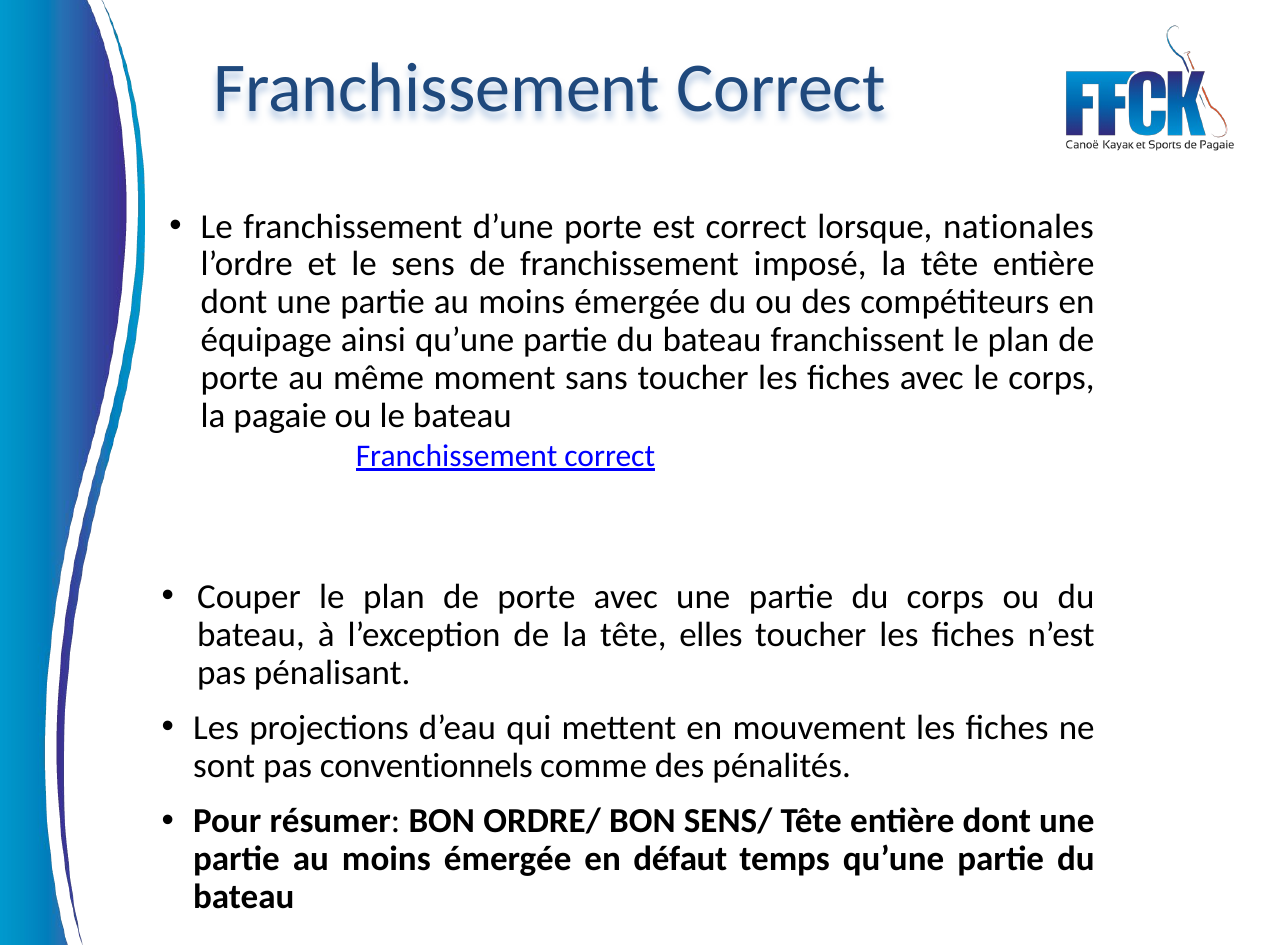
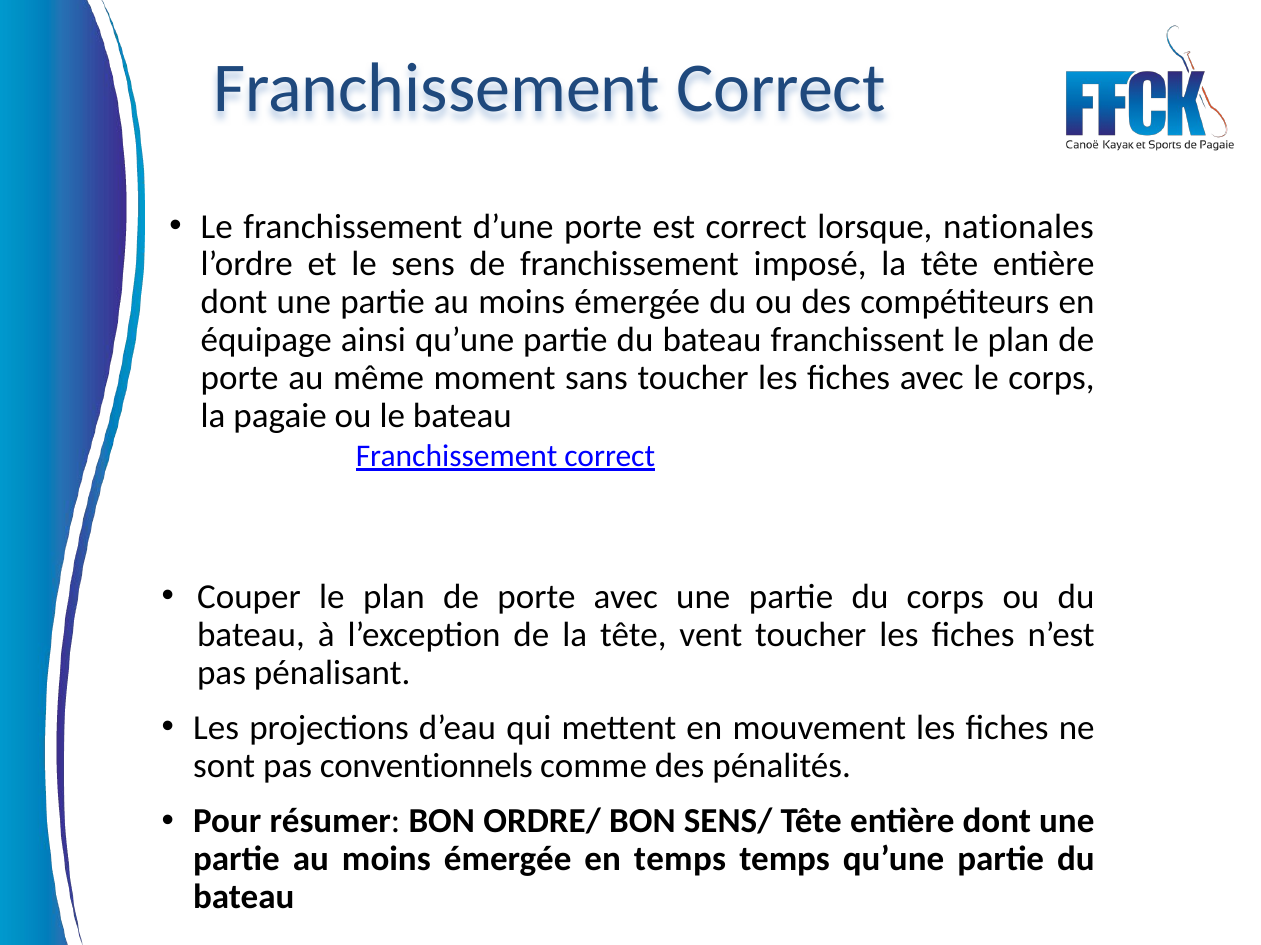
elles: elles -> vent (711, 635)
en défaut: défaut -> temps (680, 859)
